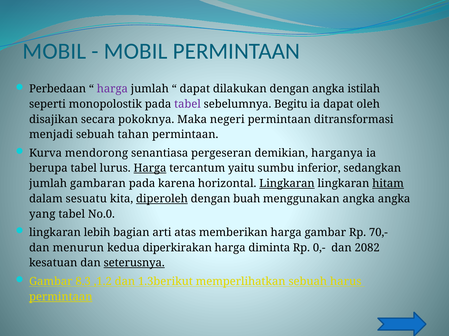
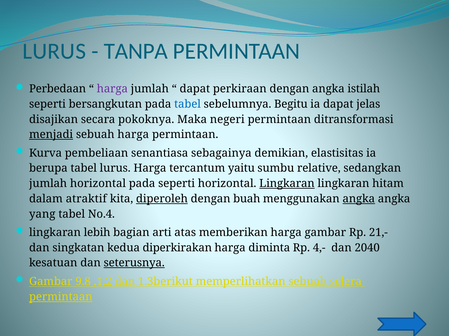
MOBIL: MOBIL -> LURUS (54, 52)
MOBIL: MOBIL -> TANPA (136, 52)
dilakukan: dilakukan -> perkiraan (240, 89)
monopolostik: monopolostik -> bersangkutan (105, 104)
tabel colour: purple -> blue (188, 104)
oleh: oleh -> jelas (368, 104)
menjadi underline: none -> present (51, 135)
sebuah tahan: tahan -> harga (133, 135)
mendorong: mendorong -> pembeliaan (97, 153)
pergeseran: pergeseran -> sebagainya (221, 153)
harganya: harganya -> elastisitas (337, 153)
Harga underline: present -> none (150, 169)
inferior: inferior -> relative (319, 169)
jumlah gambaran: gambaran -> horizontal (98, 184)
pada karena: karena -> seperti (177, 184)
hitam underline: present -> none (388, 184)
sesuatu: sesuatu -> atraktif (86, 199)
angka underline: none -> present (359, 199)
No.0: No.0 -> No.4 (101, 214)
70,-: 70,- -> 21,- (378, 233)
menurun: menurun -> singkatan (78, 248)
0,-: 0,- -> 4,- (319, 248)
2082: 2082 -> 2040 (367, 248)
8.3: 8.3 -> 9.8 (83, 282)
harus: harus -> selera (346, 282)
